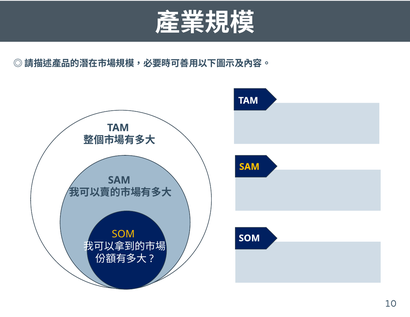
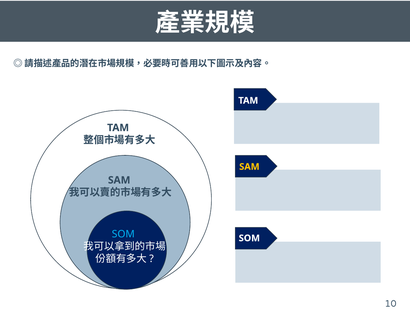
SOM colour: yellow -> light blue (123, 234)
